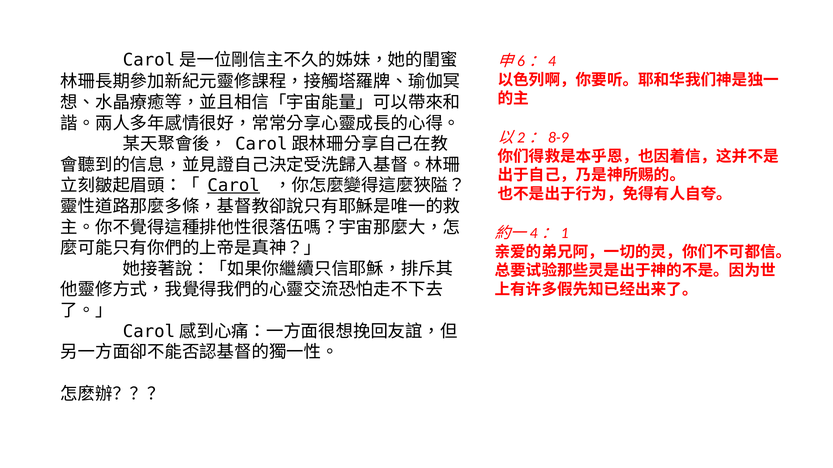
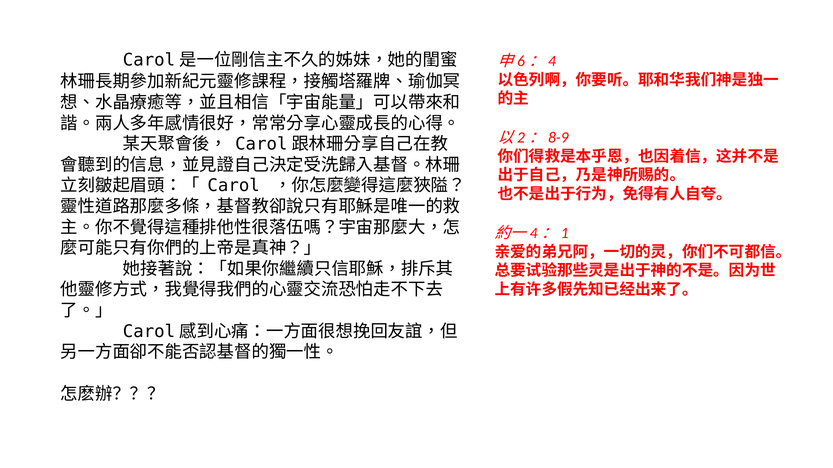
Carol underline: present -> none (234, 186)
